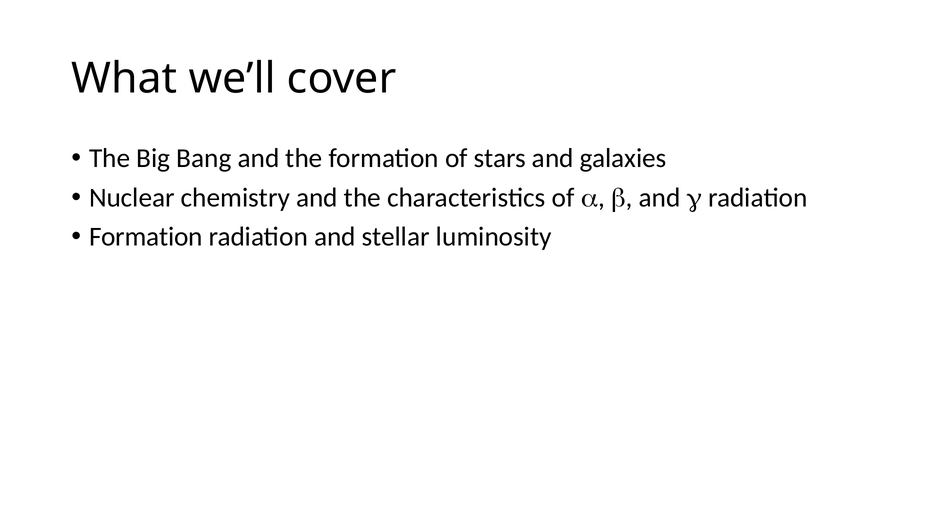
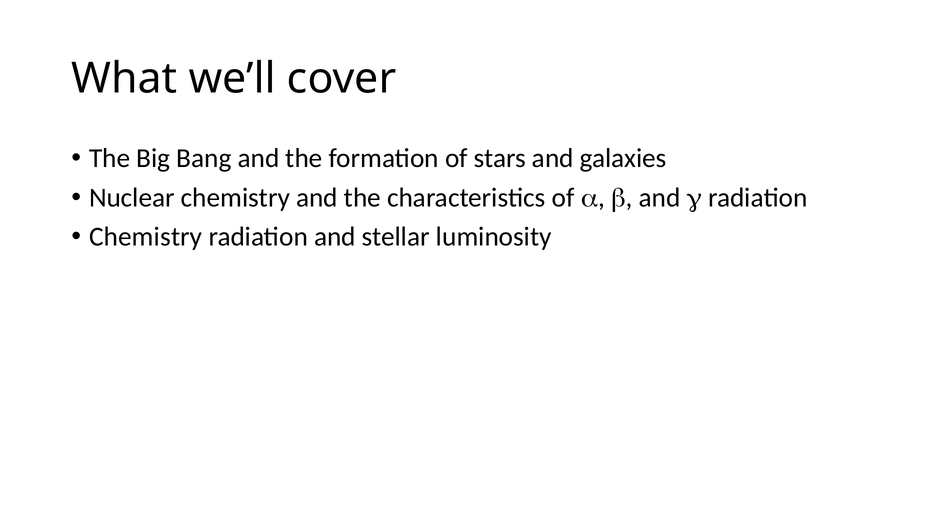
Formation: Formation -> Chemistry (146, 237)
